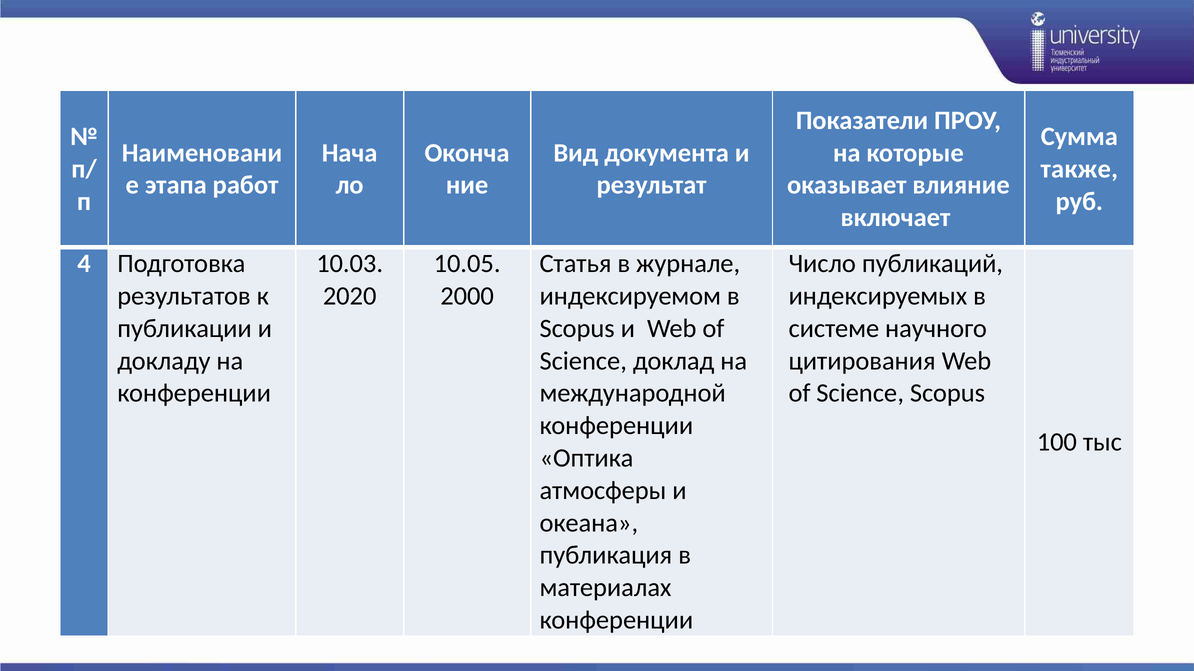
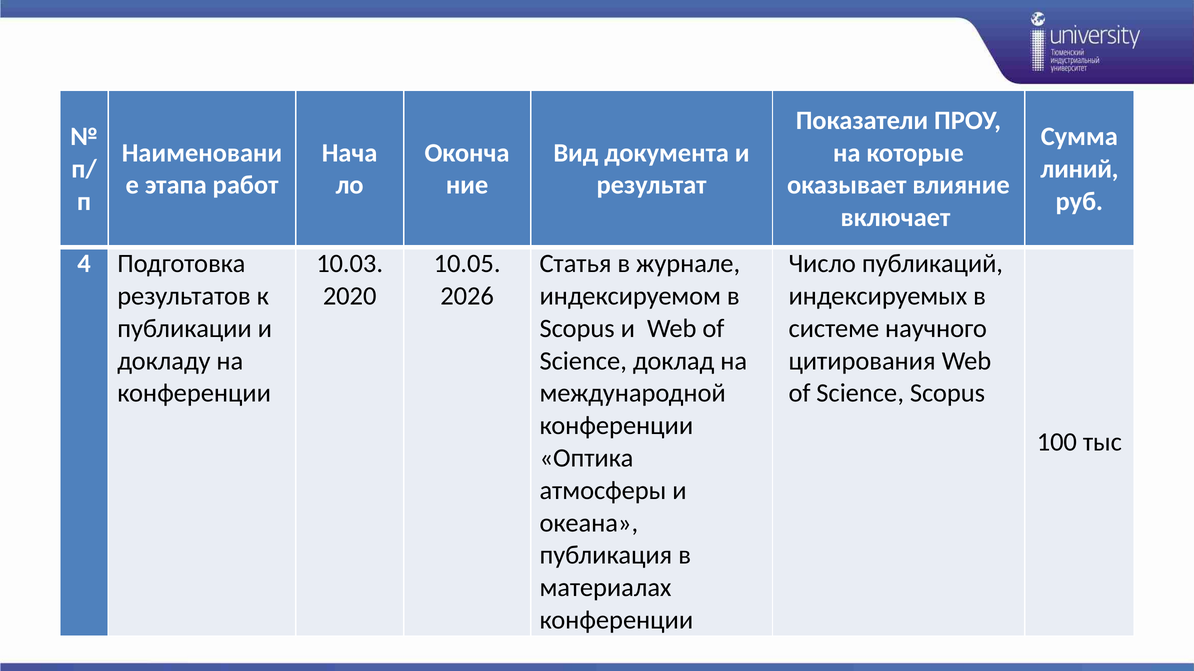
также: также -> линий (1080, 169)
2000: 2000 -> 2026 (467, 296)
